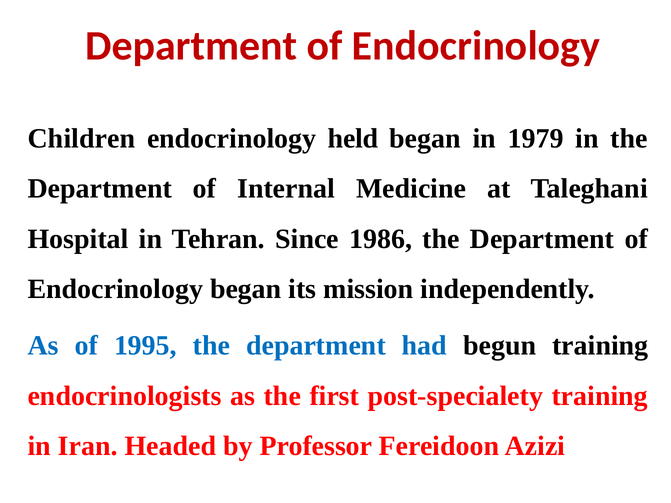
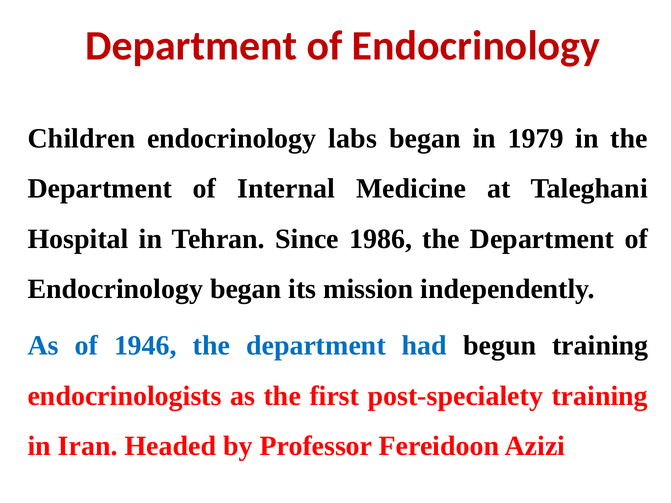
held: held -> labs (353, 138)
1995: 1995 -> 1946 (145, 346)
